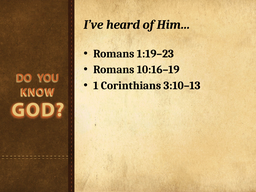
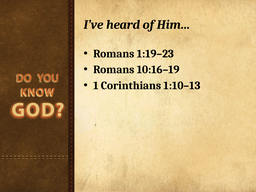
3:10–13: 3:10–13 -> 1:10–13 (182, 86)
